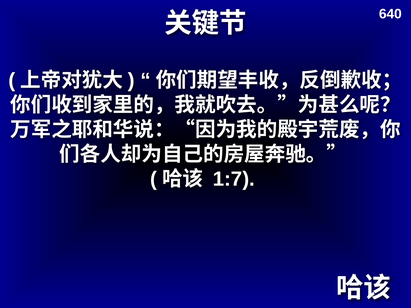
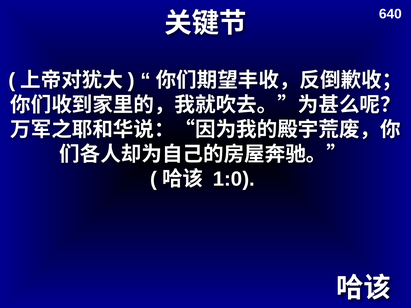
1:7: 1:7 -> 1:0 (234, 179)
